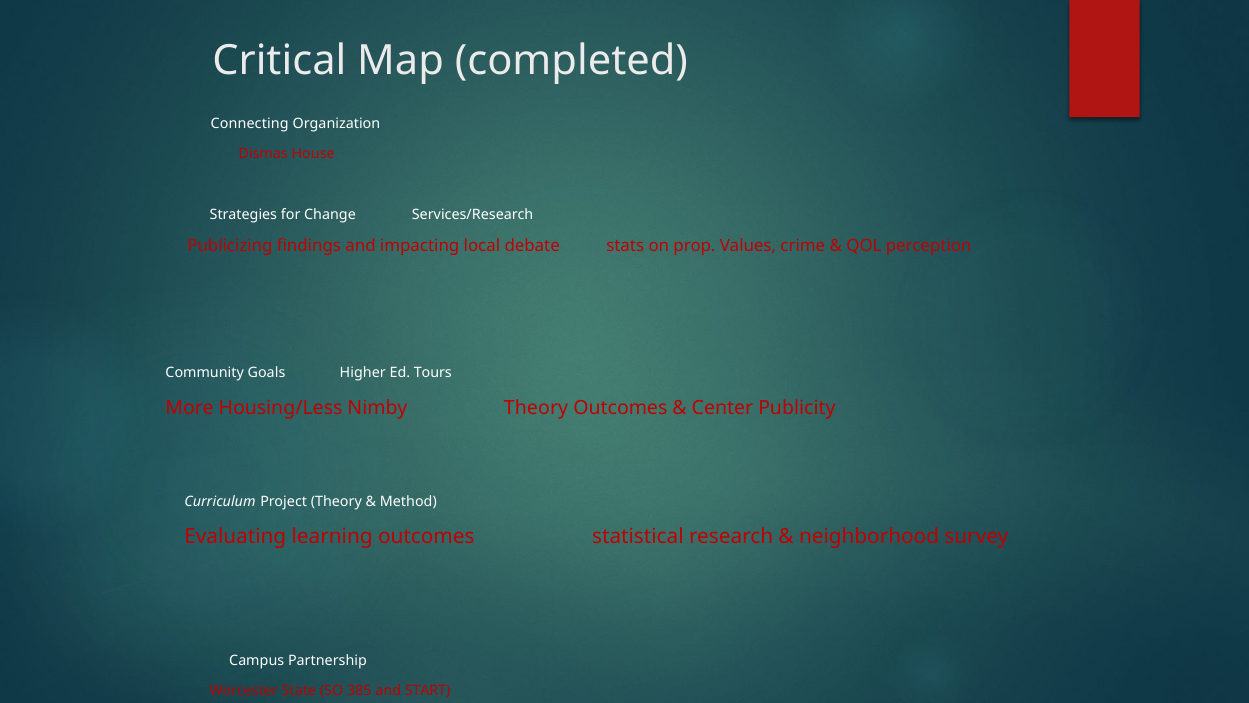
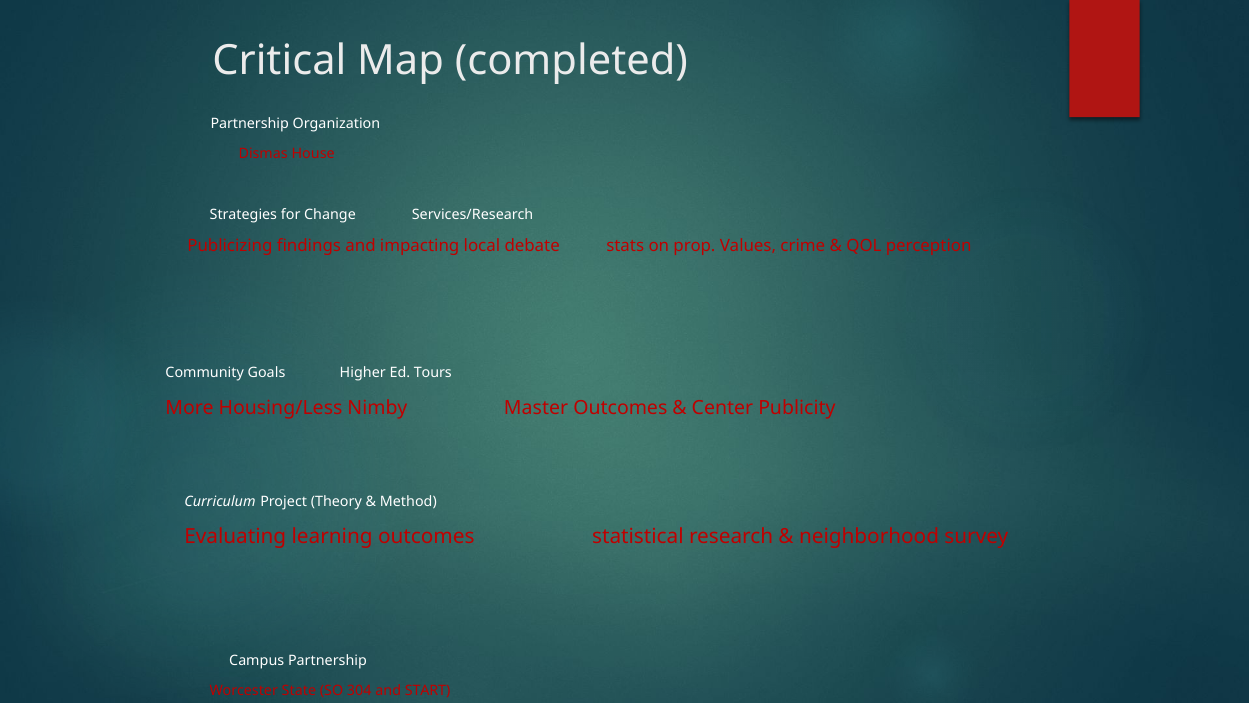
Connecting: Connecting -> Partnership (250, 124)
Nimby Theory: Theory -> Master (536, 408)
385: 385 -> 304 (359, 691)
